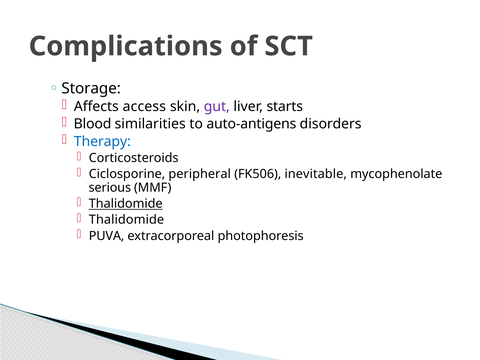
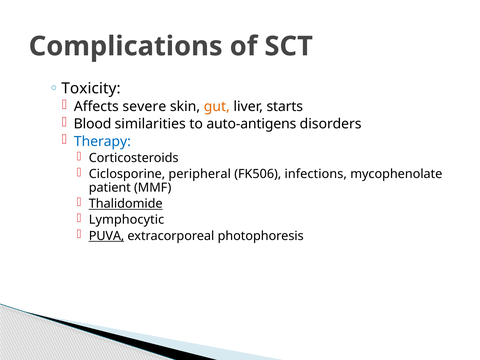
Storage: Storage -> Toxicity (91, 88)
access: access -> severe (144, 106)
gut colour: purple -> orange (217, 106)
inevitable: inevitable -> infections (316, 174)
serious: serious -> patient (110, 188)
Thalidomide: Thalidomide -> Lymphocytic (126, 220)
PUVA underline: none -> present (107, 236)
